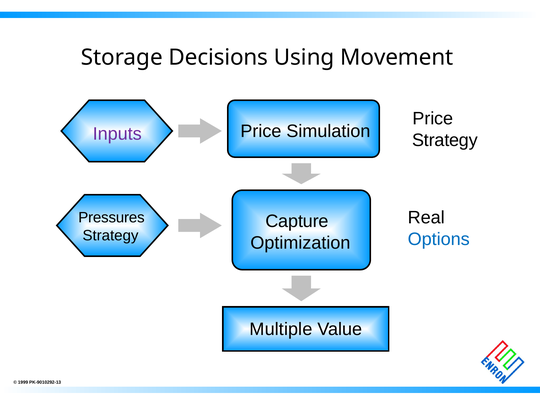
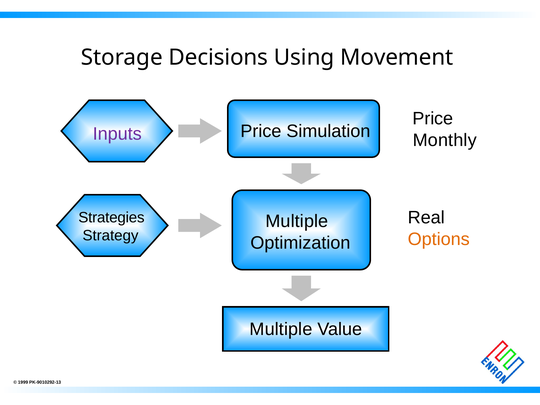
Strategy: Strategy -> Monthly (445, 140)
Pressures: Pressures -> Strategies (111, 218)
Capture: Capture -> Multiple (297, 221)
Options colour: blue -> orange (439, 239)
